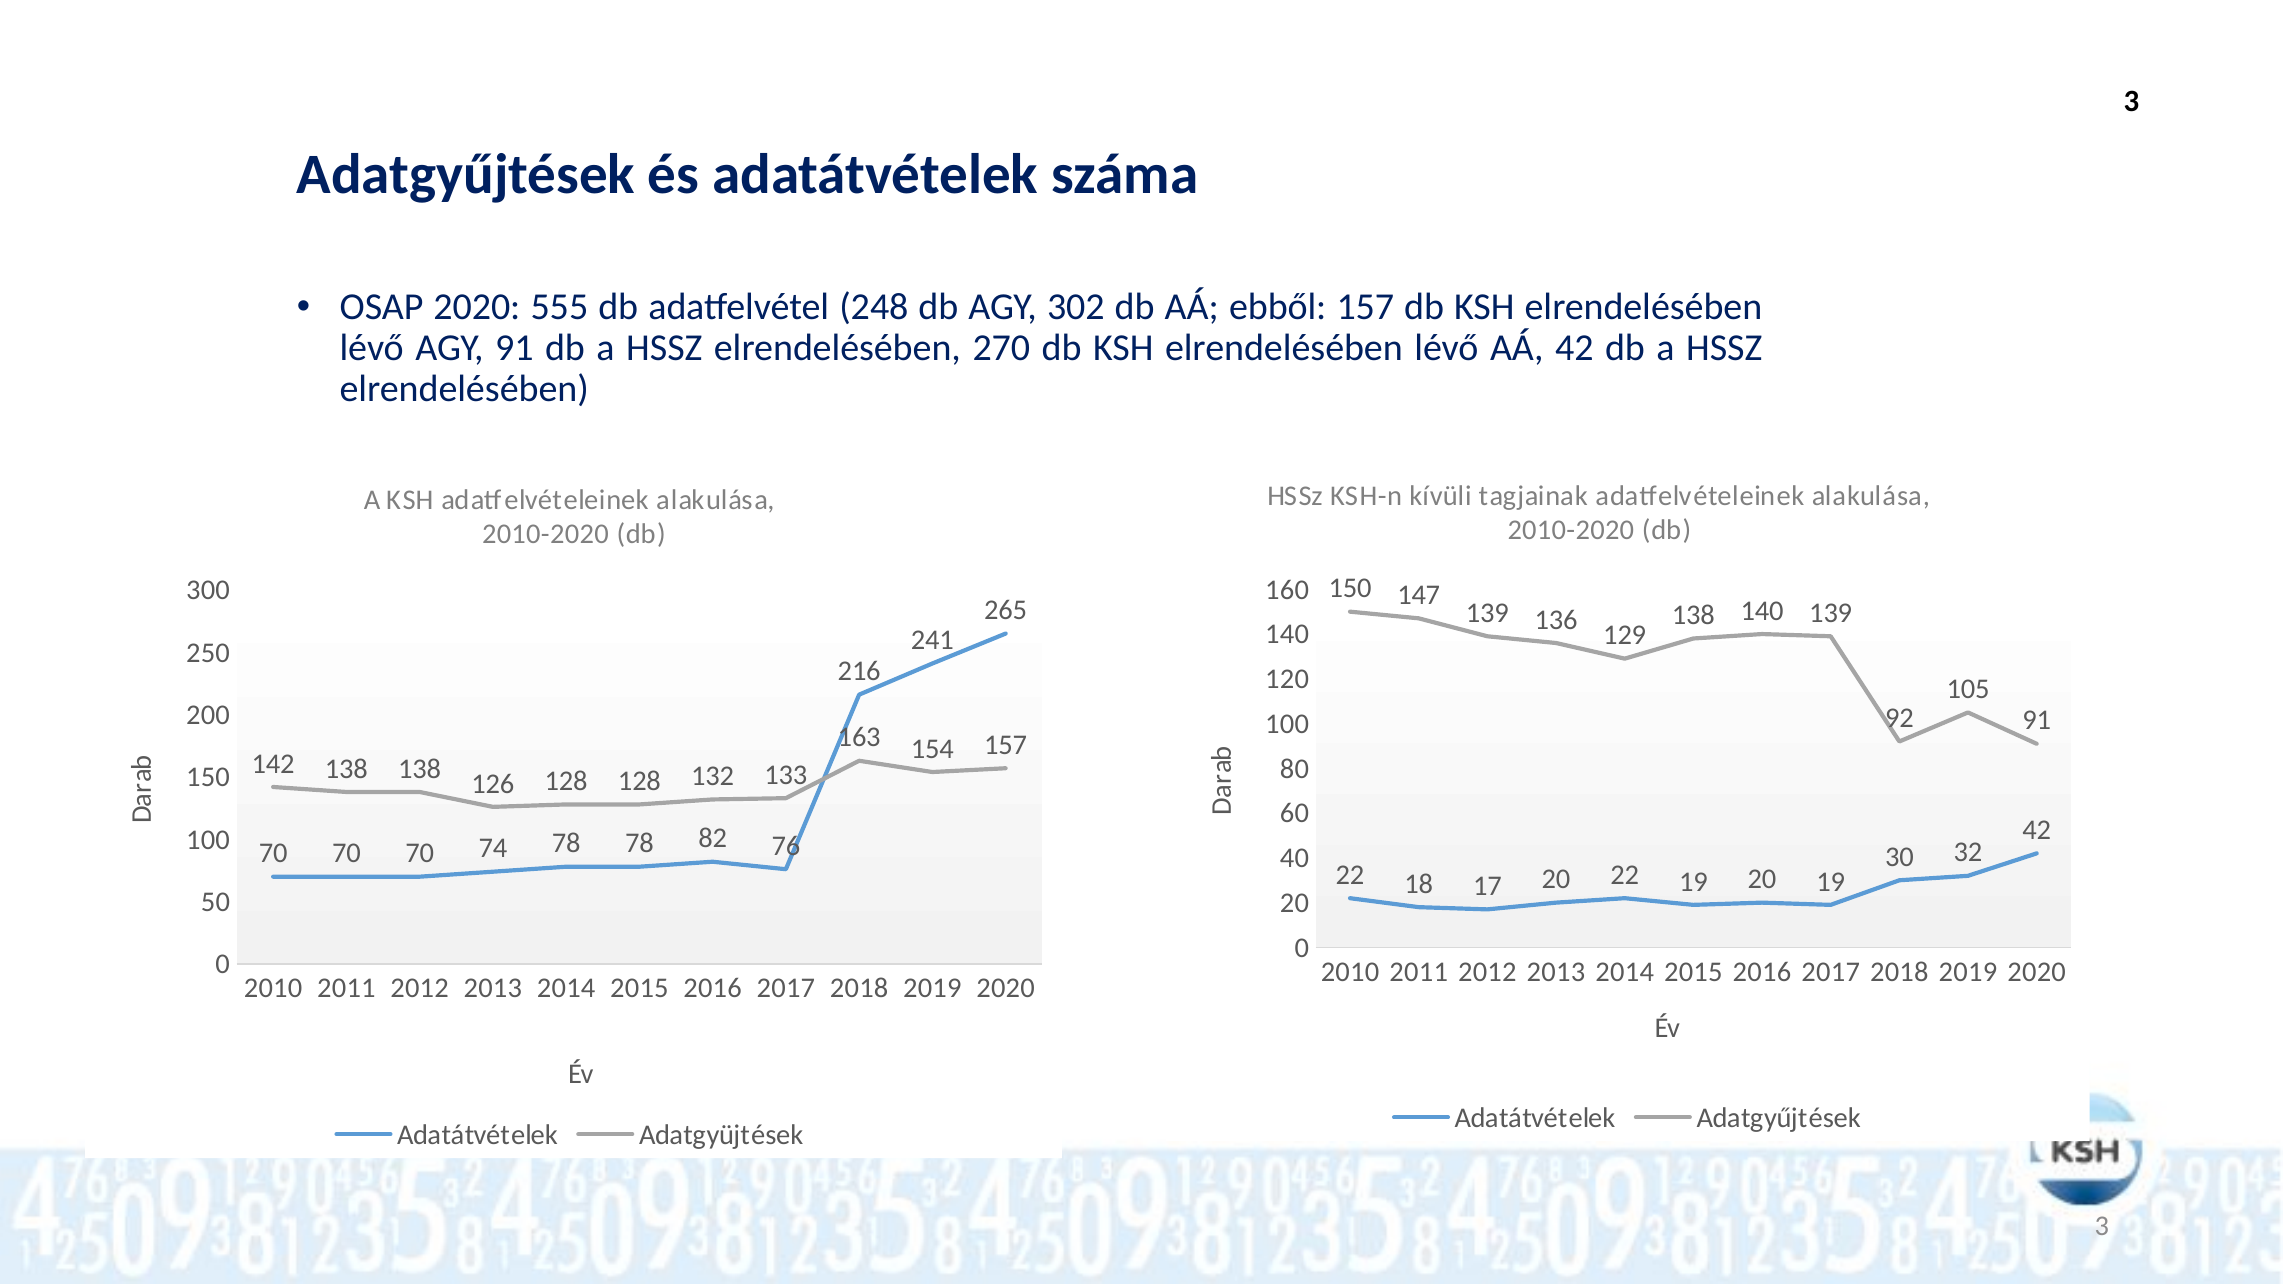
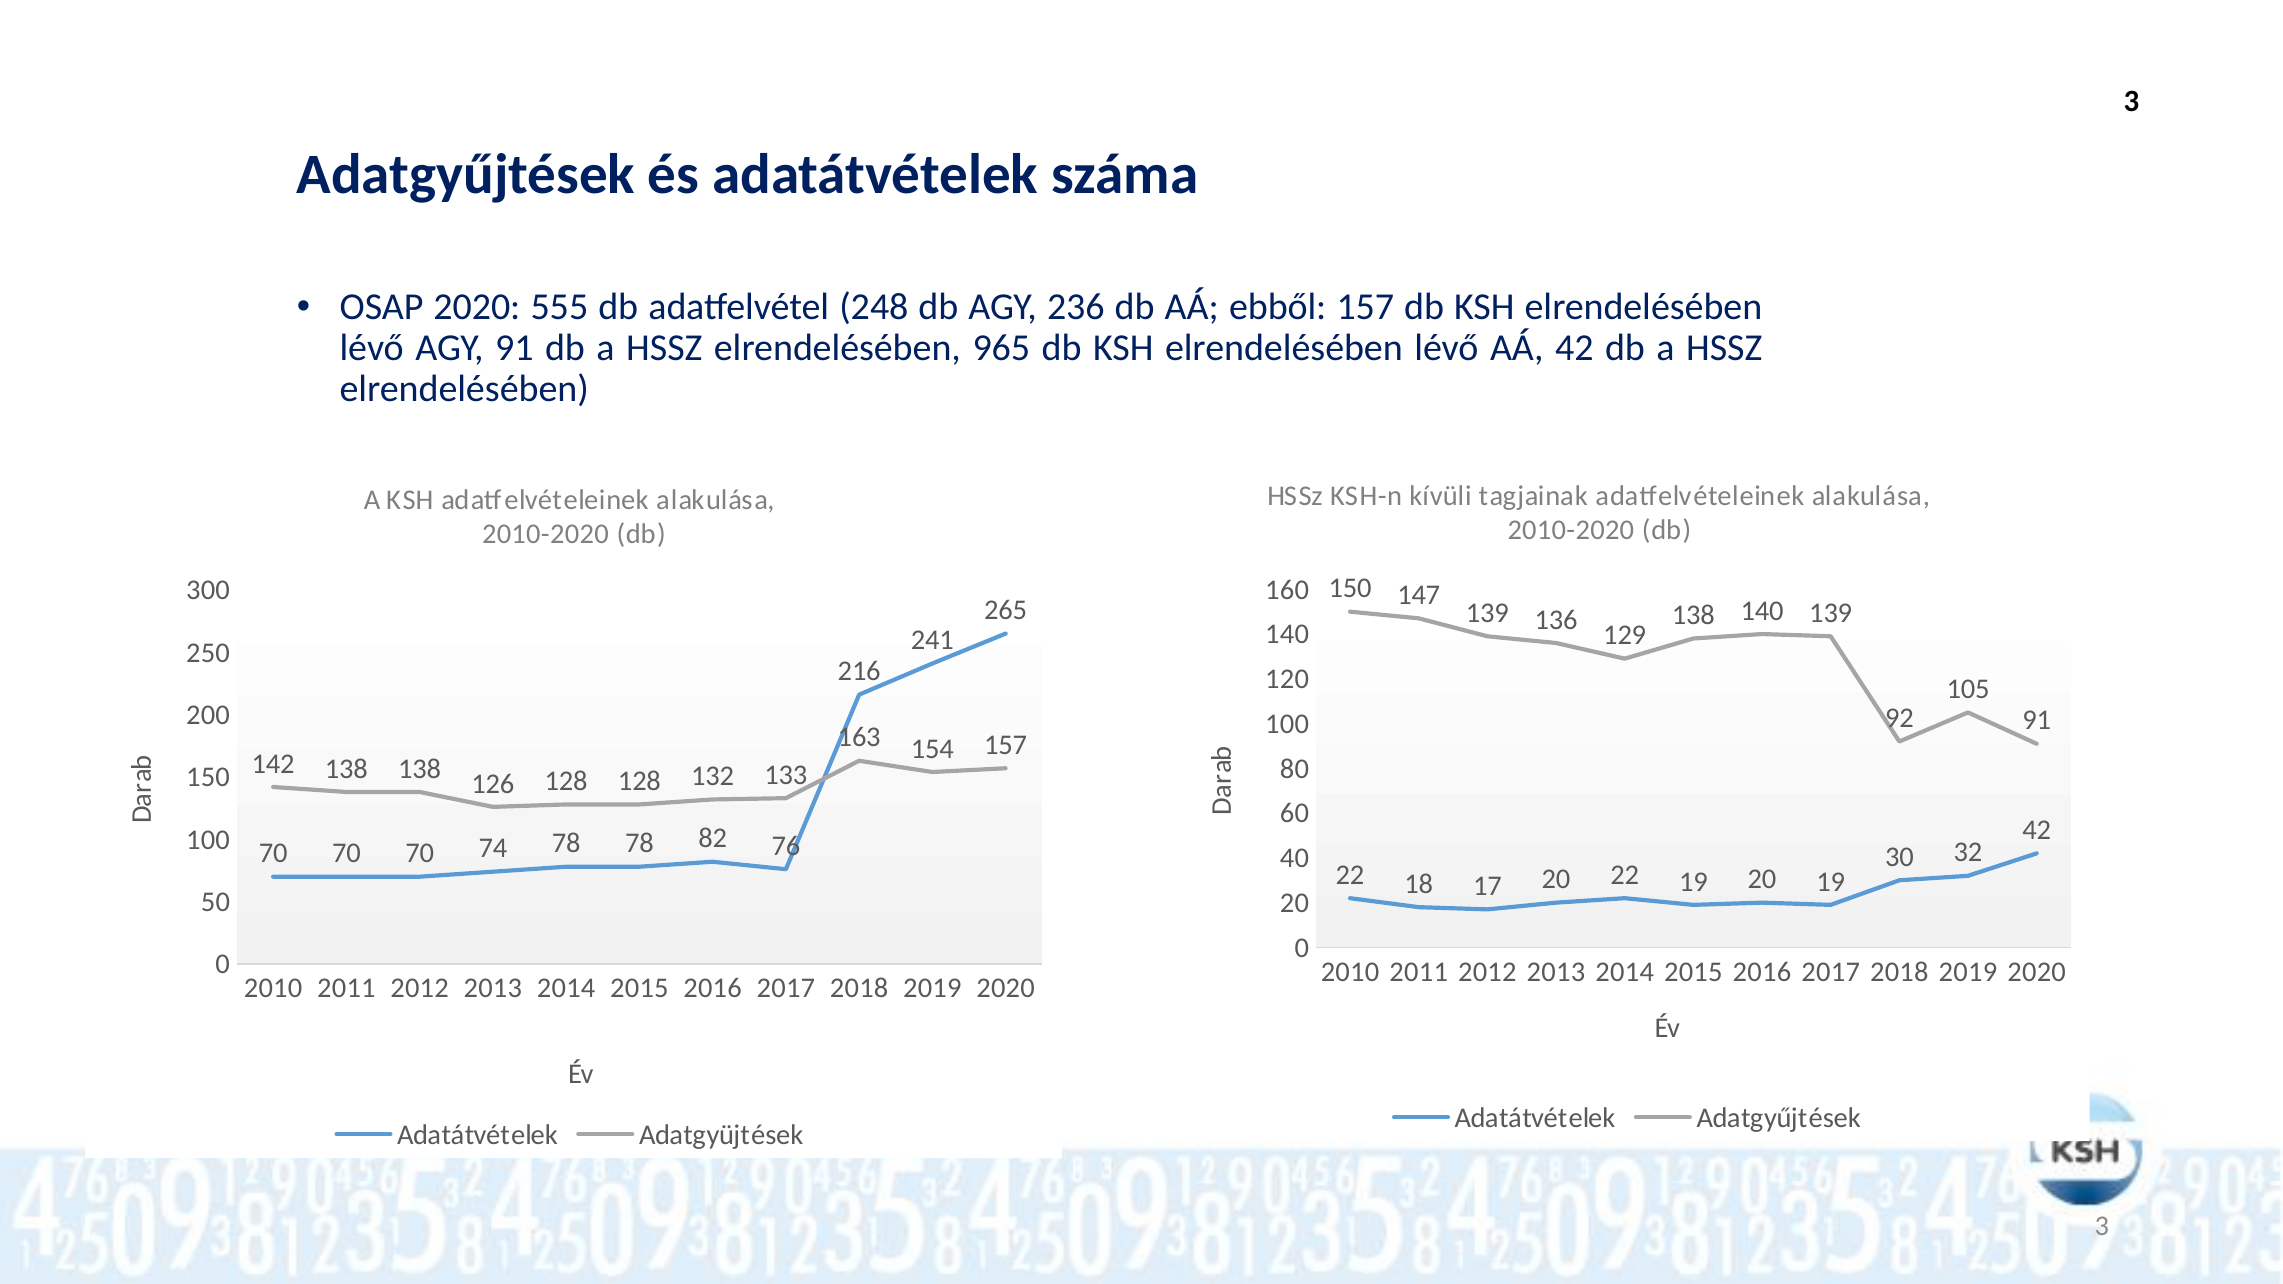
302: 302 -> 236 (1076, 307)
270: 270 -> 965 (1001, 348)
